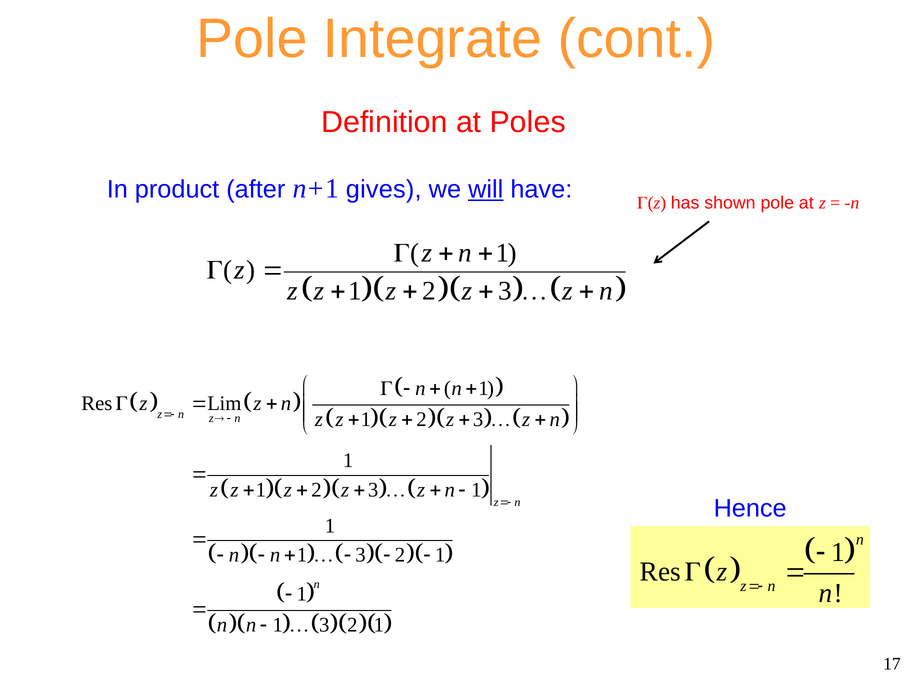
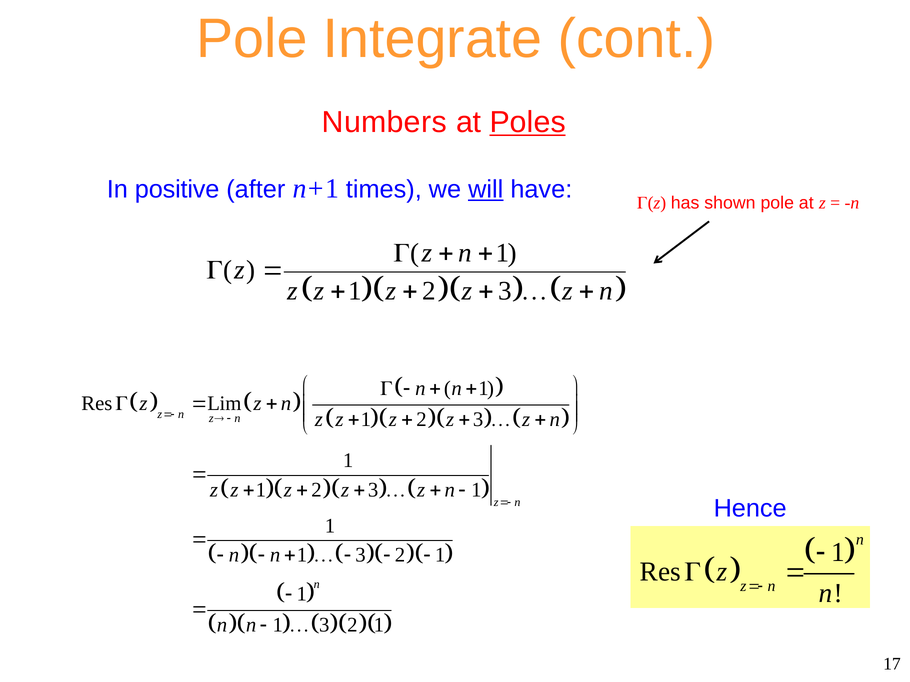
Definition: Definition -> Numbers (384, 122)
Poles underline: none -> present (528, 122)
product: product -> positive (177, 189)
gives: gives -> times (384, 189)
